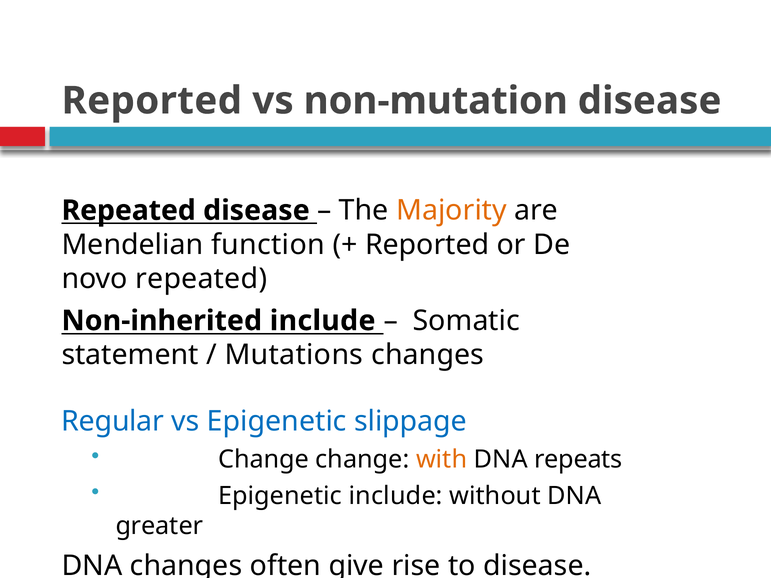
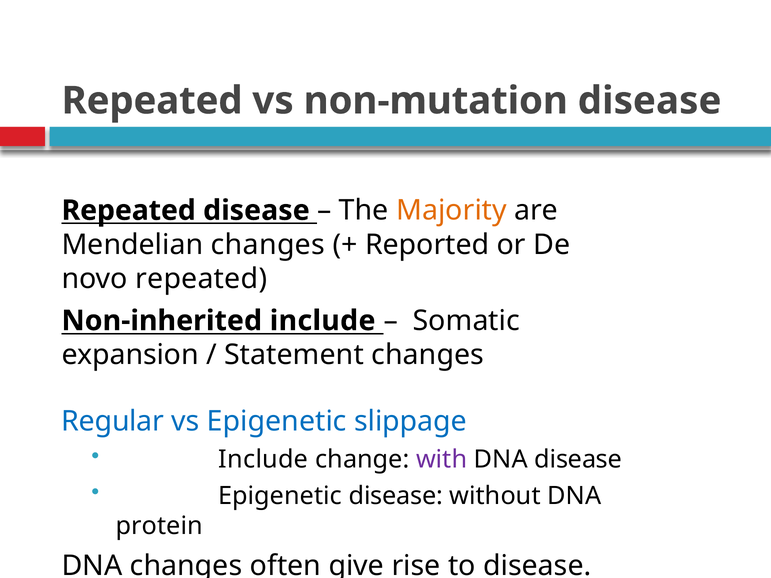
Reported: Reported -> Repeated (152, 101)
Mendelian function: function -> changes (268, 245)
statement: statement -> expansion (130, 355)
Mutations: Mutations -> Statement (294, 355)
Change: Change -> Include (263, 460)
with colour: orange -> purple (442, 460)
DNA repeats: repeats -> disease (578, 460)
Epigenetic include: include -> disease (396, 496)
greater: greater -> protein (159, 526)
